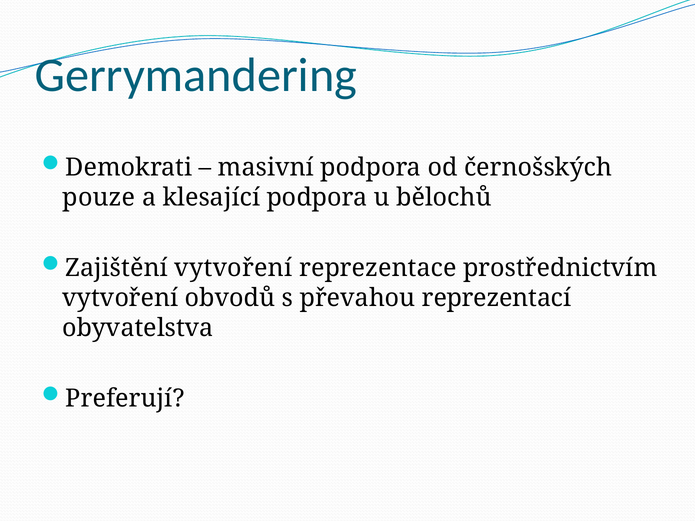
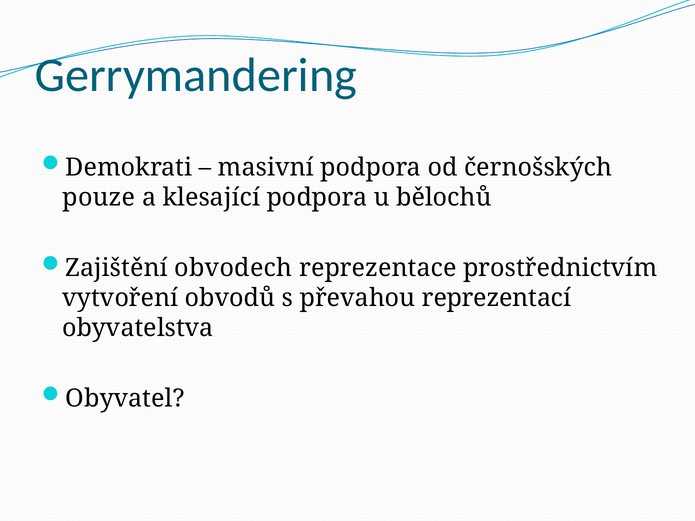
Zajištění vytvoření: vytvoření -> obvodech (233, 268)
Preferují: Preferují -> Obyvatel (125, 399)
